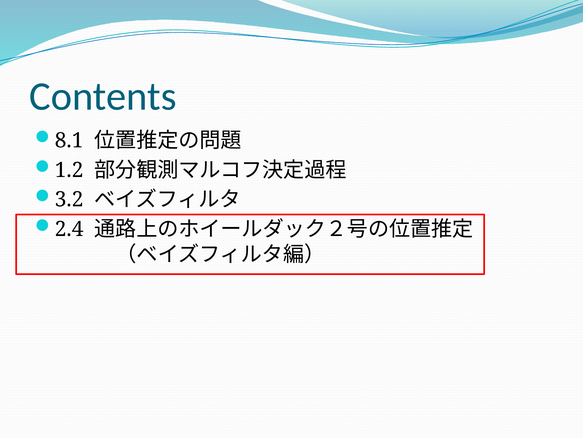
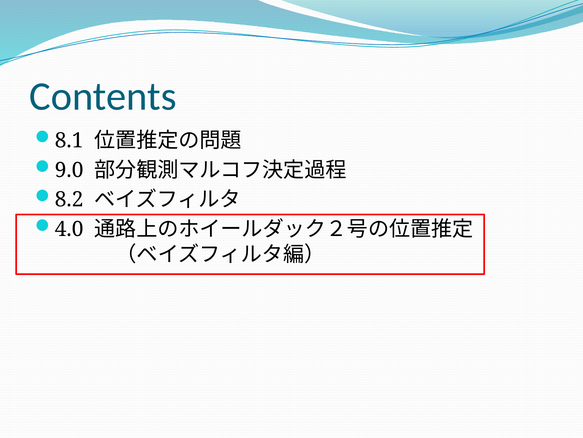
1.2: 1.2 -> 9.0 (69, 170)
3.2: 3.2 -> 8.2 (69, 199)
2.4: 2.4 -> 4.0 (69, 229)
